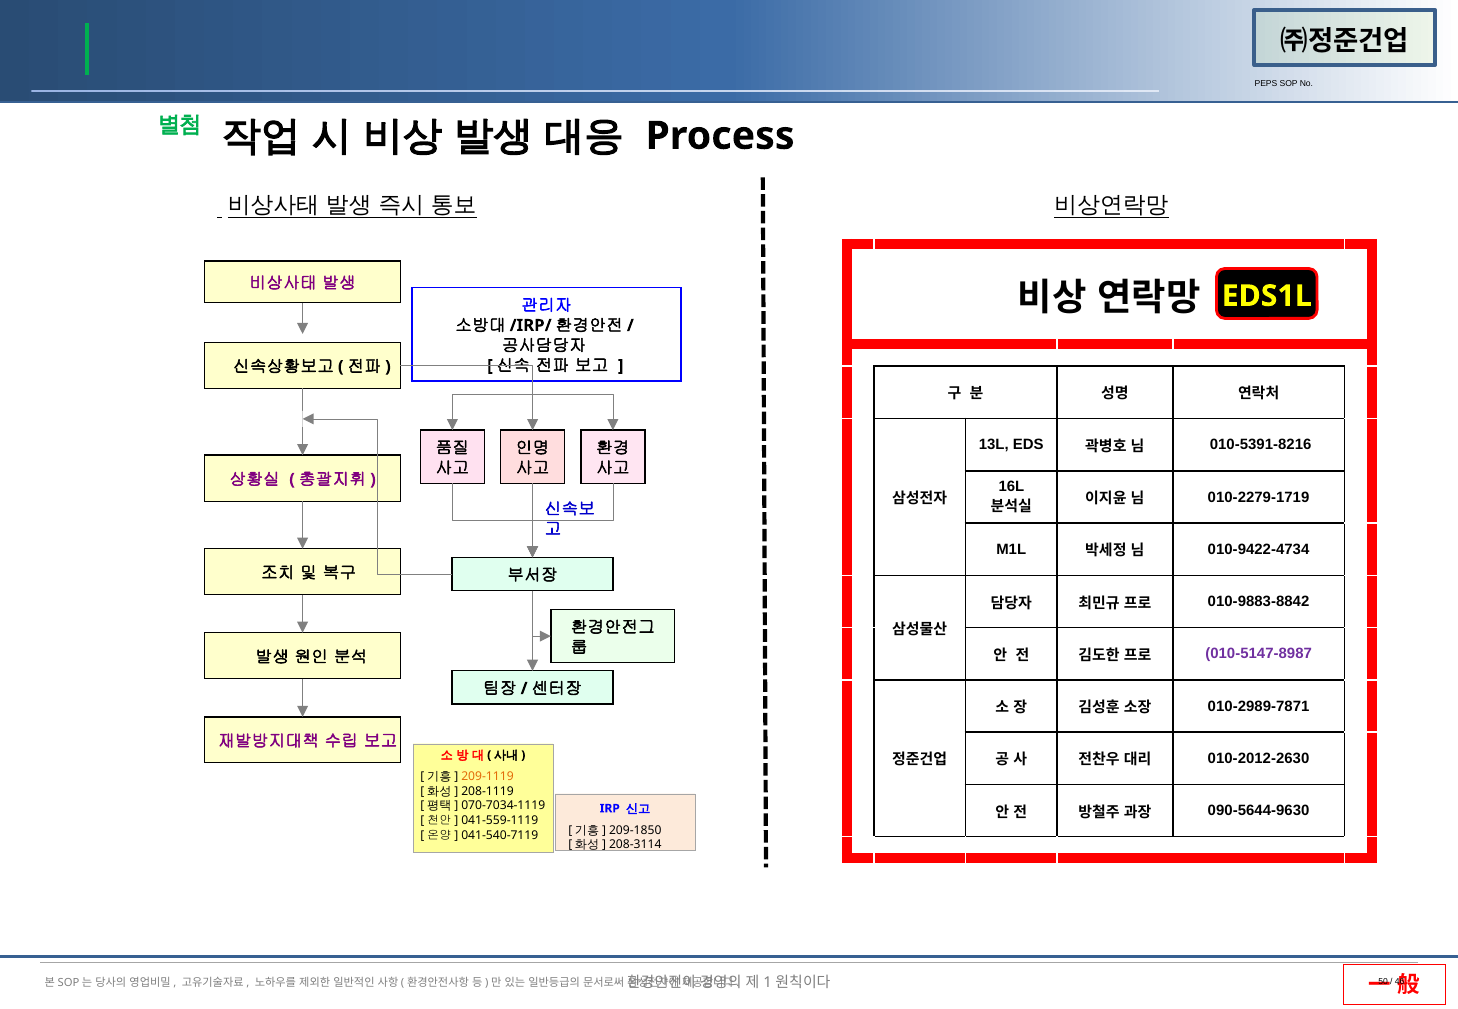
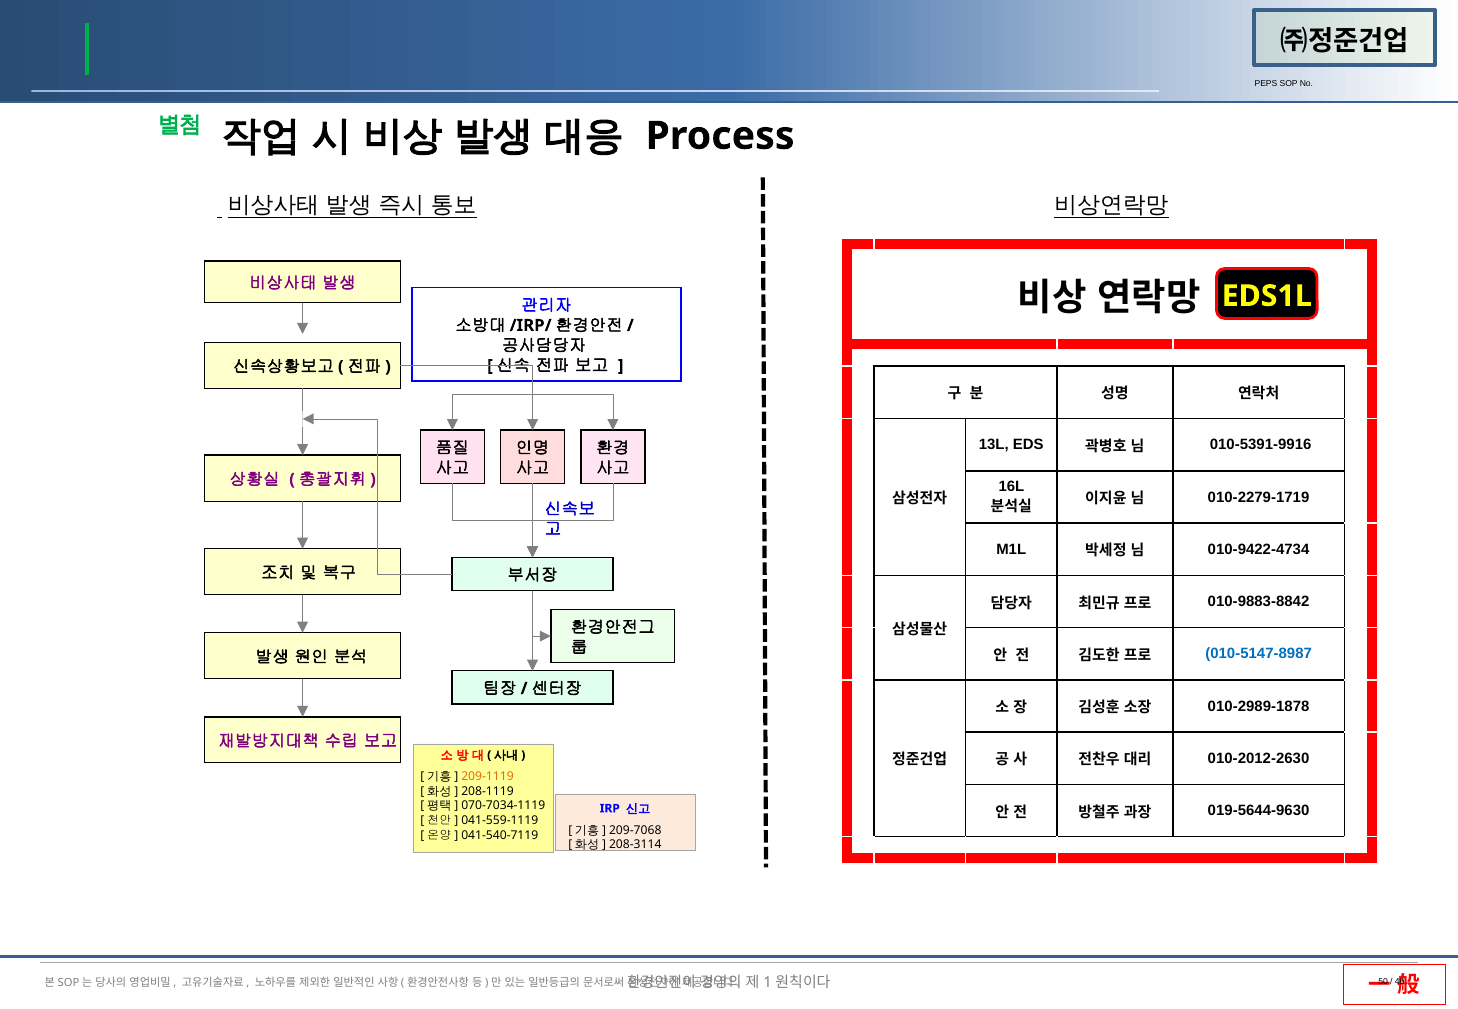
010-5391-8216: 010-5391-8216 -> 010-5391-9916 (1261, 445)
010-5147-8987 colour: purple -> blue (1259, 654)
010-2989-7871: 010-2989-7871 -> 010-2989-1878 (1259, 707)
090-5644-9630: 090-5644-9630 -> 019-5644-9630 (1259, 811)
209-1850: 209-1850 -> 209-7068 (635, 831)
